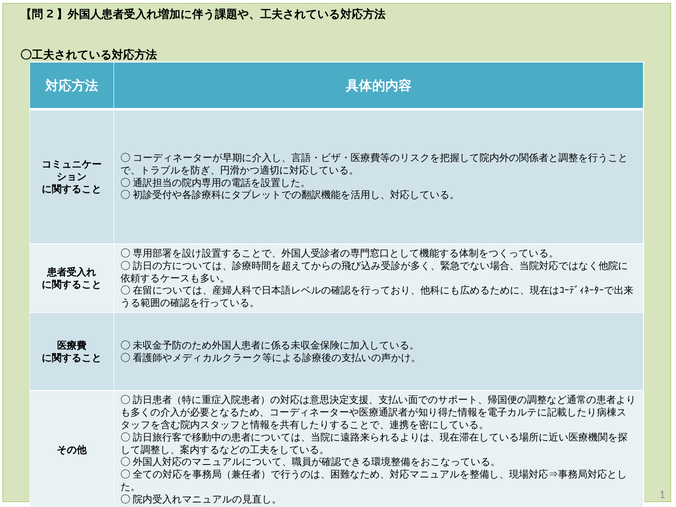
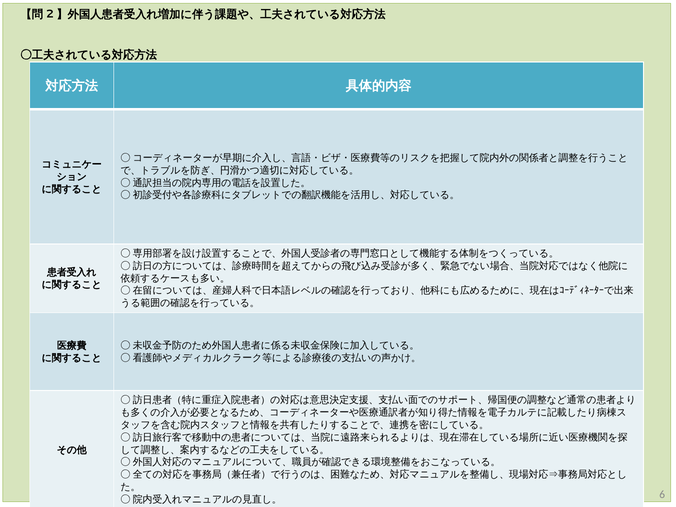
1: 1 -> 6 (662, 494)
